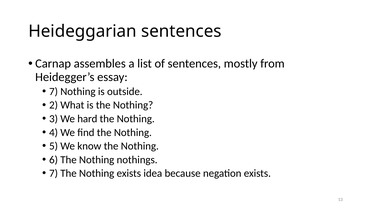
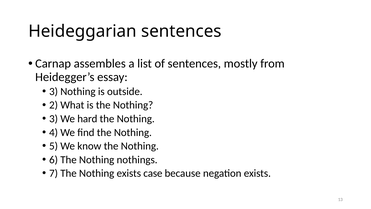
7: 7 -> 3 (54, 91)
idea: idea -> case (153, 173)
